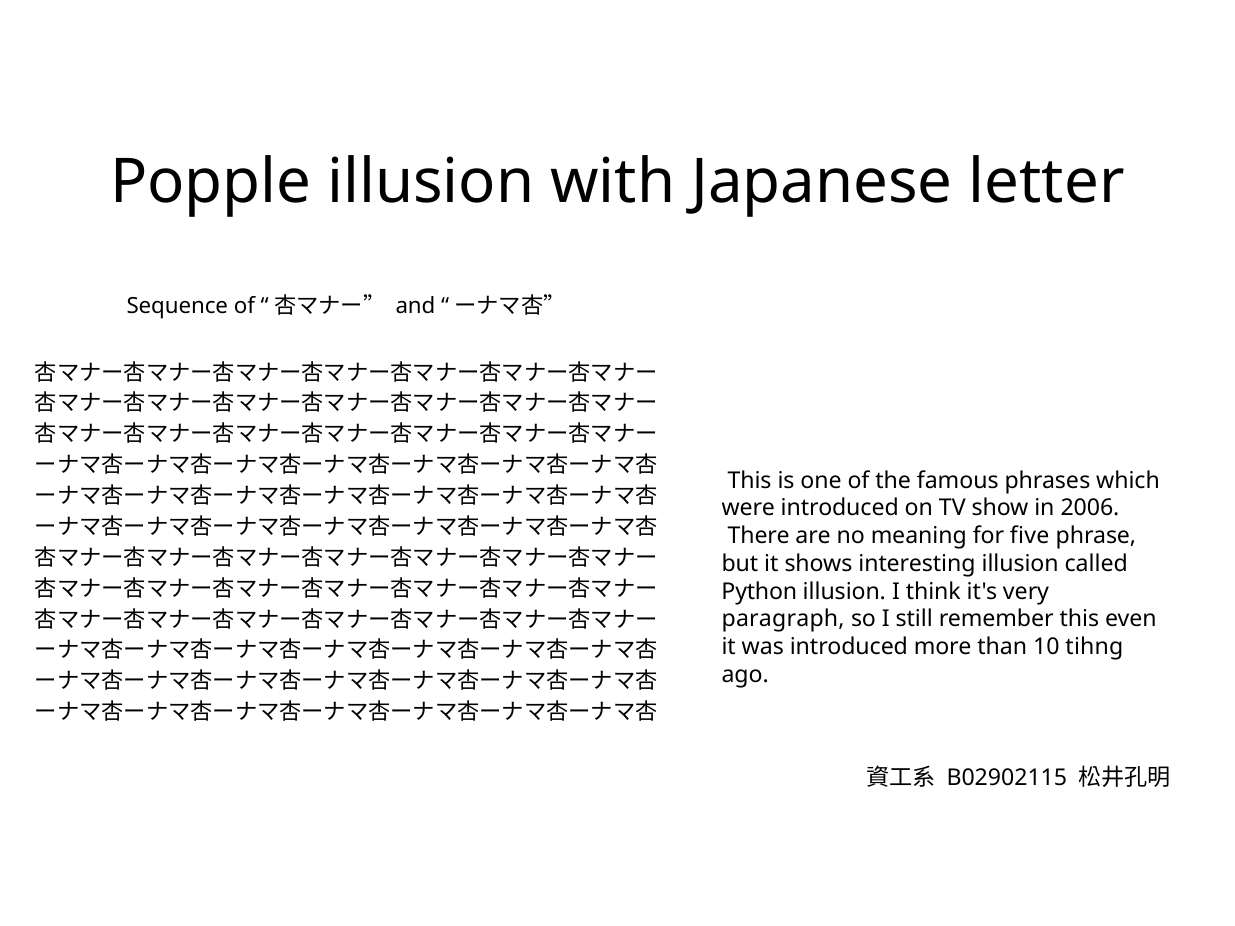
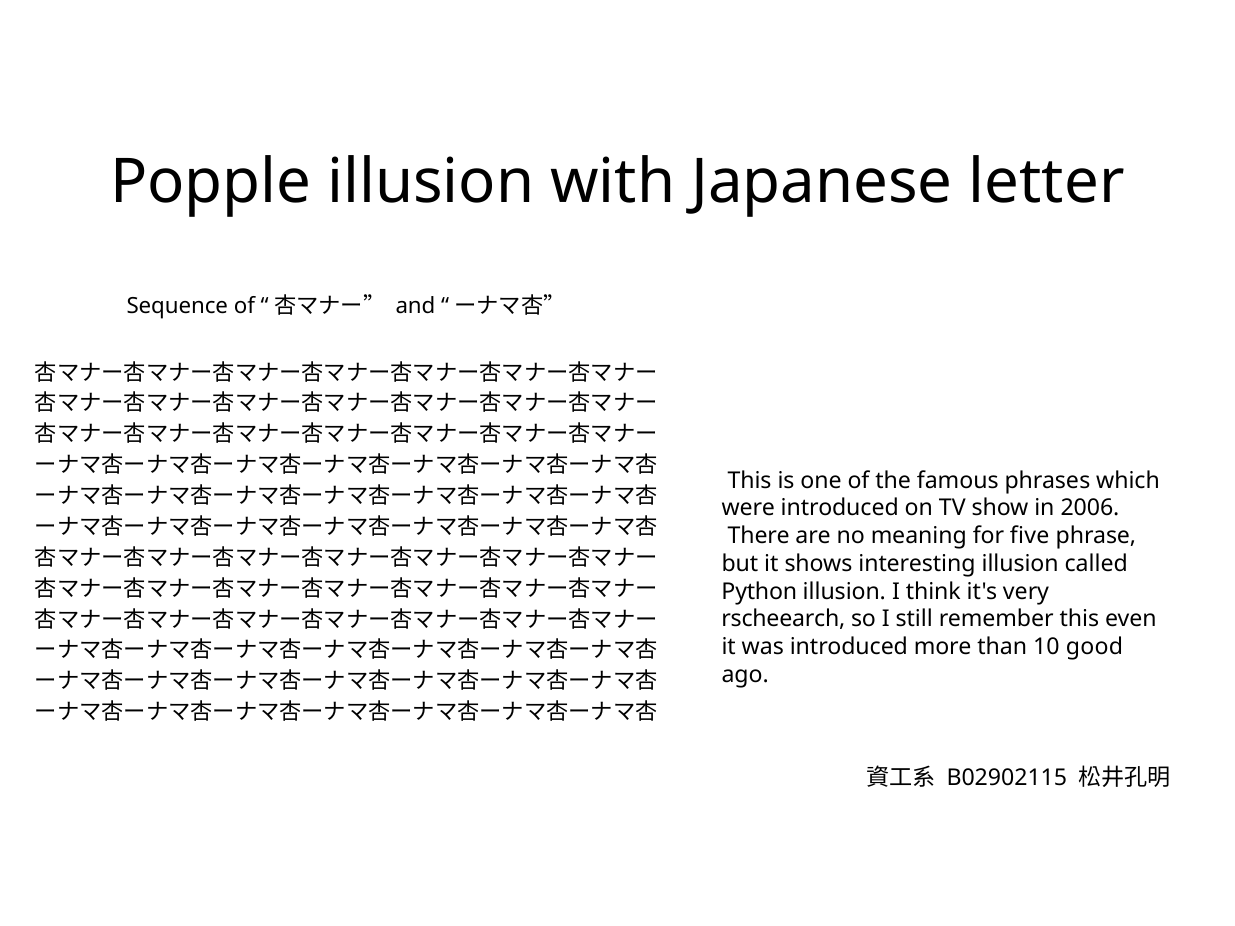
paragraph: paragraph -> rscheearch (783, 619)
tihng: tihng -> good (1094, 647)
